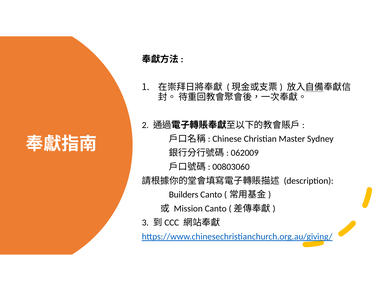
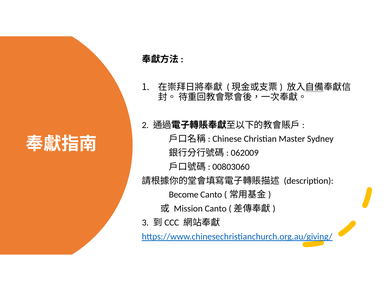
Builders: Builders -> Become (184, 195)
